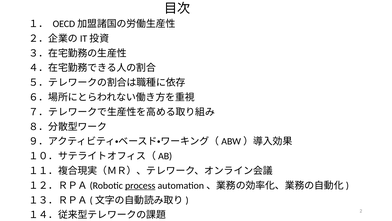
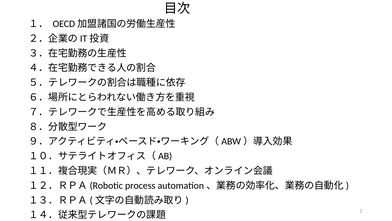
process underline: present -> none (140, 185)
